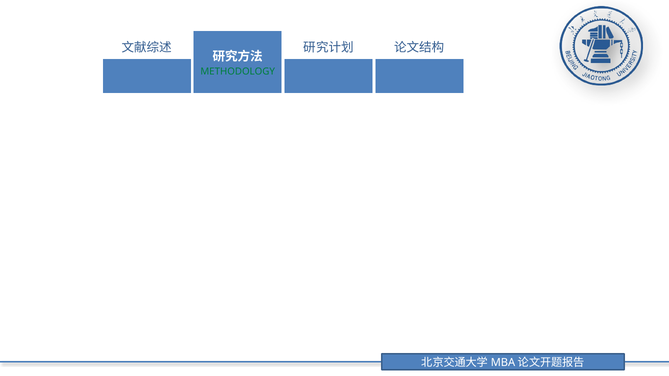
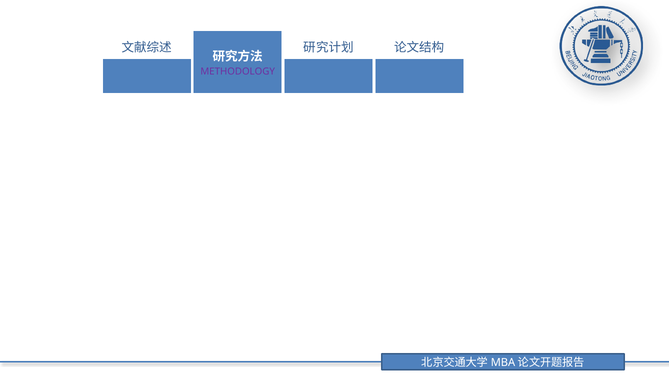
METHODOLOGY colour: green -> purple (238, 72)
